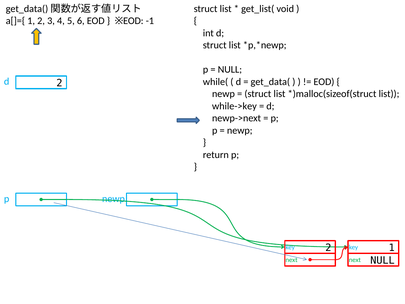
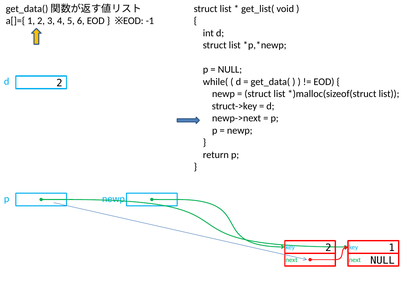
while->key: while->key -> struct->key (234, 106)
